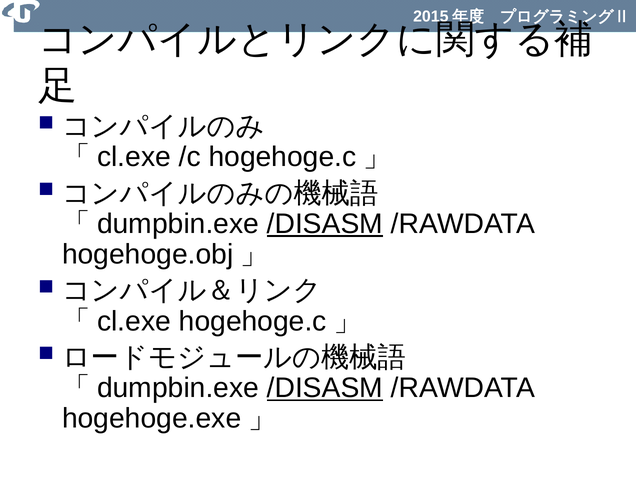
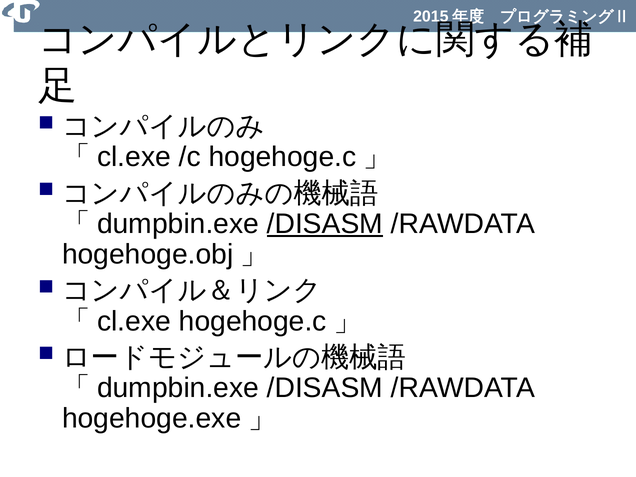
/DISASM underline: present -> none (325, 388)
